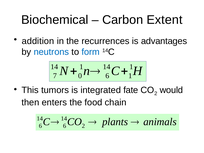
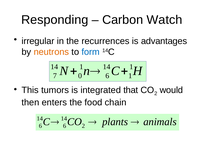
Biochemical: Biochemical -> Responding (55, 20)
Extent: Extent -> Watch (165, 20)
addition: addition -> irregular (38, 41)
neutrons colour: blue -> orange (51, 52)
fate: fate -> that (131, 90)
